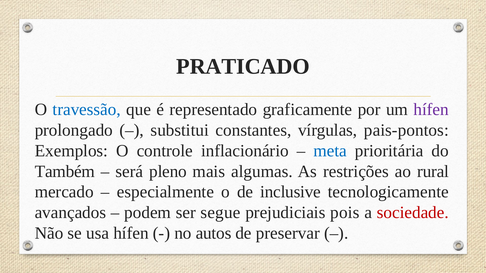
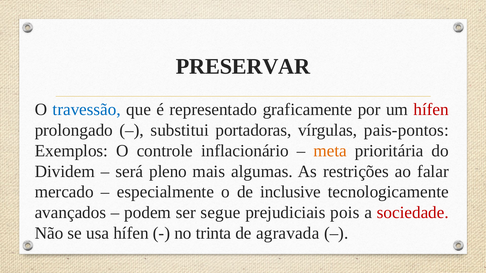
PRATICADO: PRATICADO -> PRESERVAR (243, 67)
hífen colour: purple -> red (431, 110)
constantes: constantes -> portadoras (253, 130)
meta colour: blue -> orange (330, 151)
Também: Também -> Dividem (65, 172)
rural: rural -> falar (433, 172)
autos: autos -> trinta (214, 233)
preservar: preservar -> agravada (288, 233)
